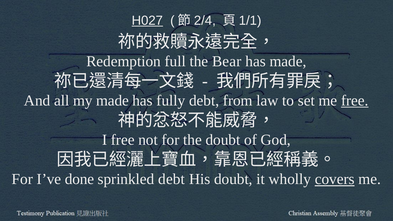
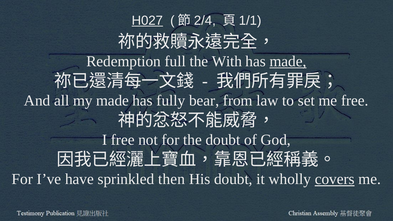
Bear: Bear -> With (227, 61)
made underline: none -> present (288, 61)
fully debt: debt -> bear (204, 101)
free underline: present -> none (355, 101)
done: done -> have (79, 179)
sprinkled debt: debt -> then (172, 179)
